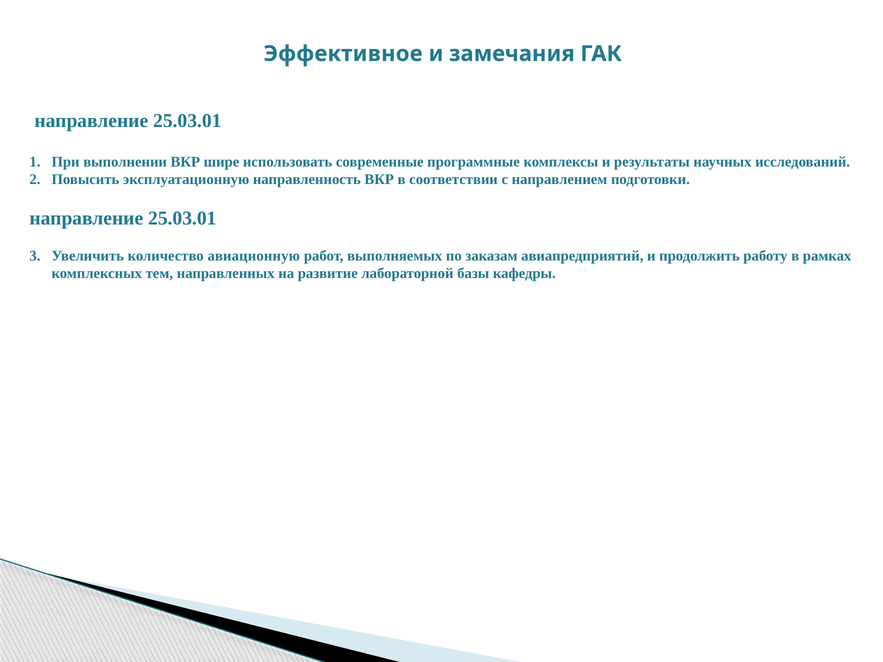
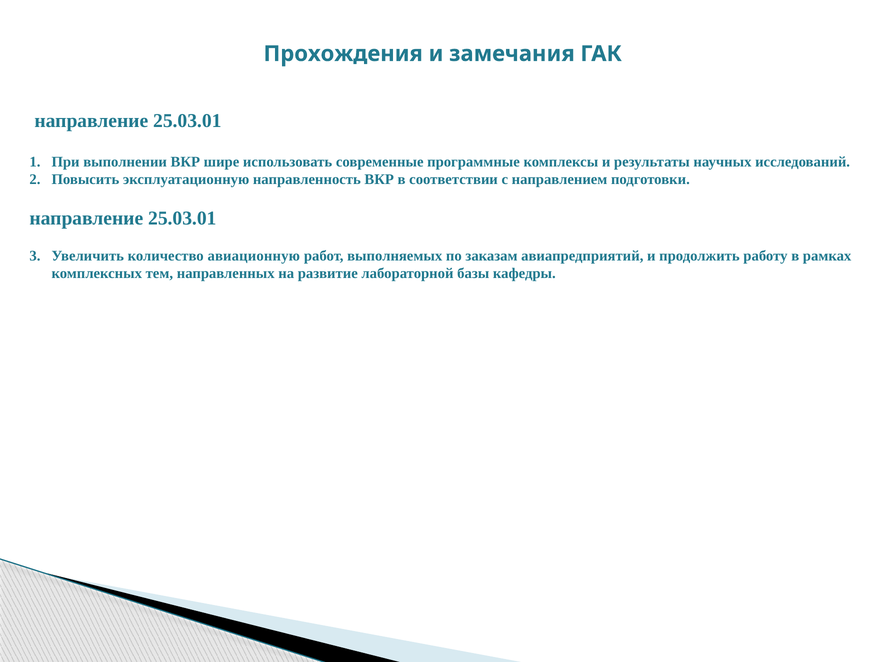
Эффективное: Эффективное -> Прохождения (343, 54)
